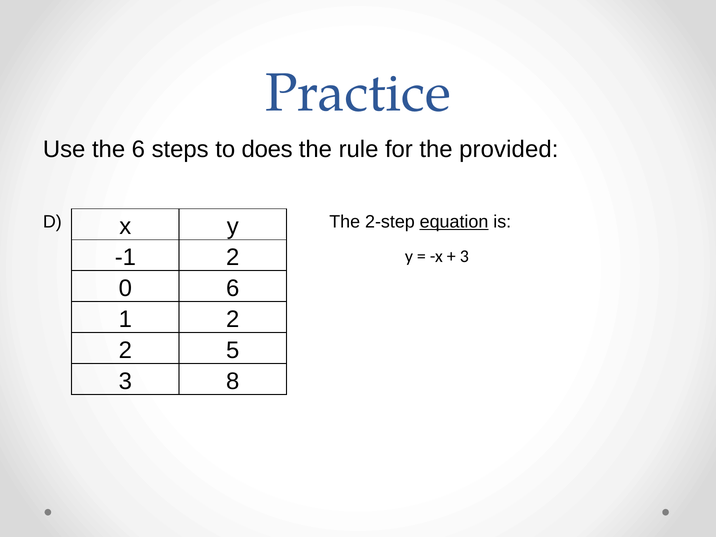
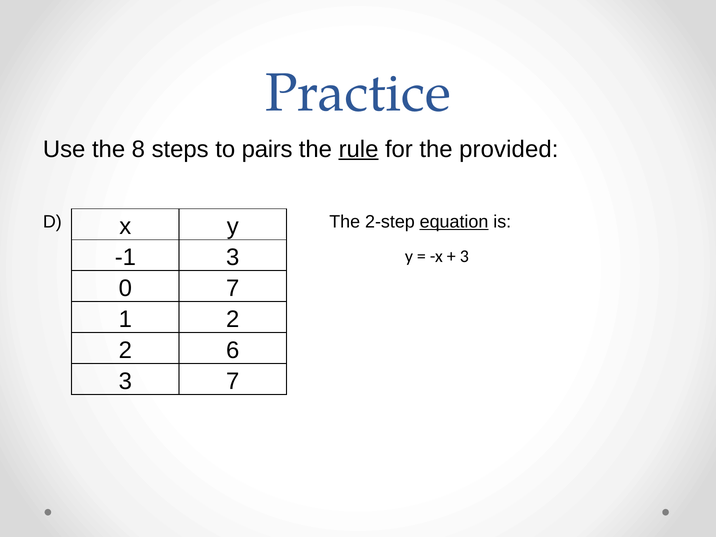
the 6: 6 -> 8 (138, 149)
does: does -> pairs (267, 149)
rule underline: none -> present (359, 149)
-1 2: 2 -> 3 (233, 257)
0 6: 6 -> 7 (233, 288)
5: 5 -> 6 (233, 350)
3 8: 8 -> 7 (233, 381)
